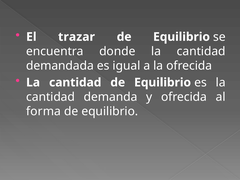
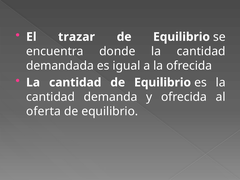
forma: forma -> oferta (44, 111)
